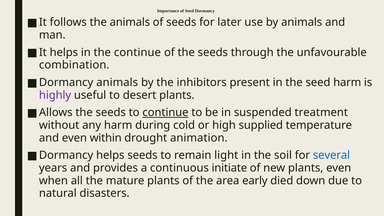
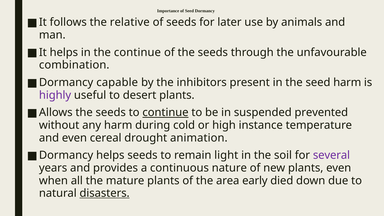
the animals: animals -> relative (130, 22)
Dormancy animals: animals -> capable (117, 82)
treatment: treatment -> prevented (321, 113)
supplied: supplied -> instance (261, 125)
within: within -> cereal (106, 138)
several colour: blue -> purple (331, 155)
initiate: initiate -> nature (229, 168)
disasters underline: none -> present (105, 193)
